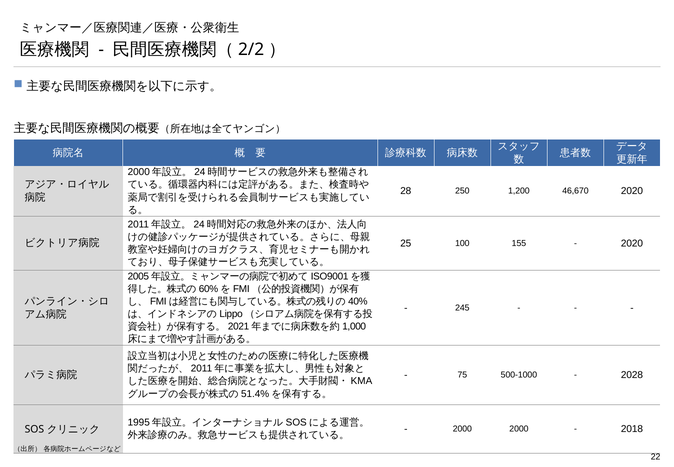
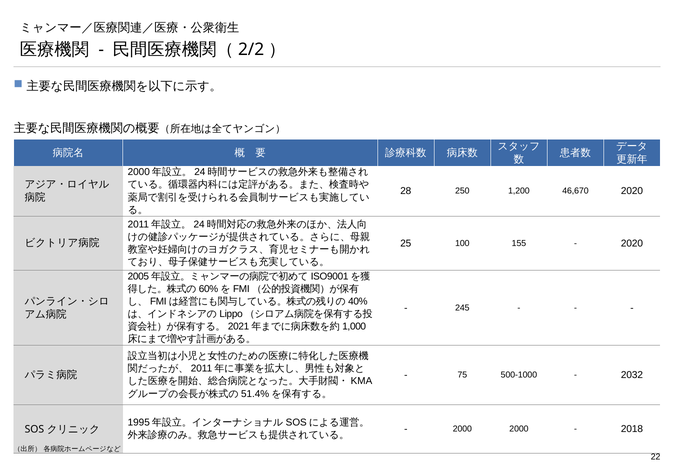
2028: 2028 -> 2032 (632, 375)
